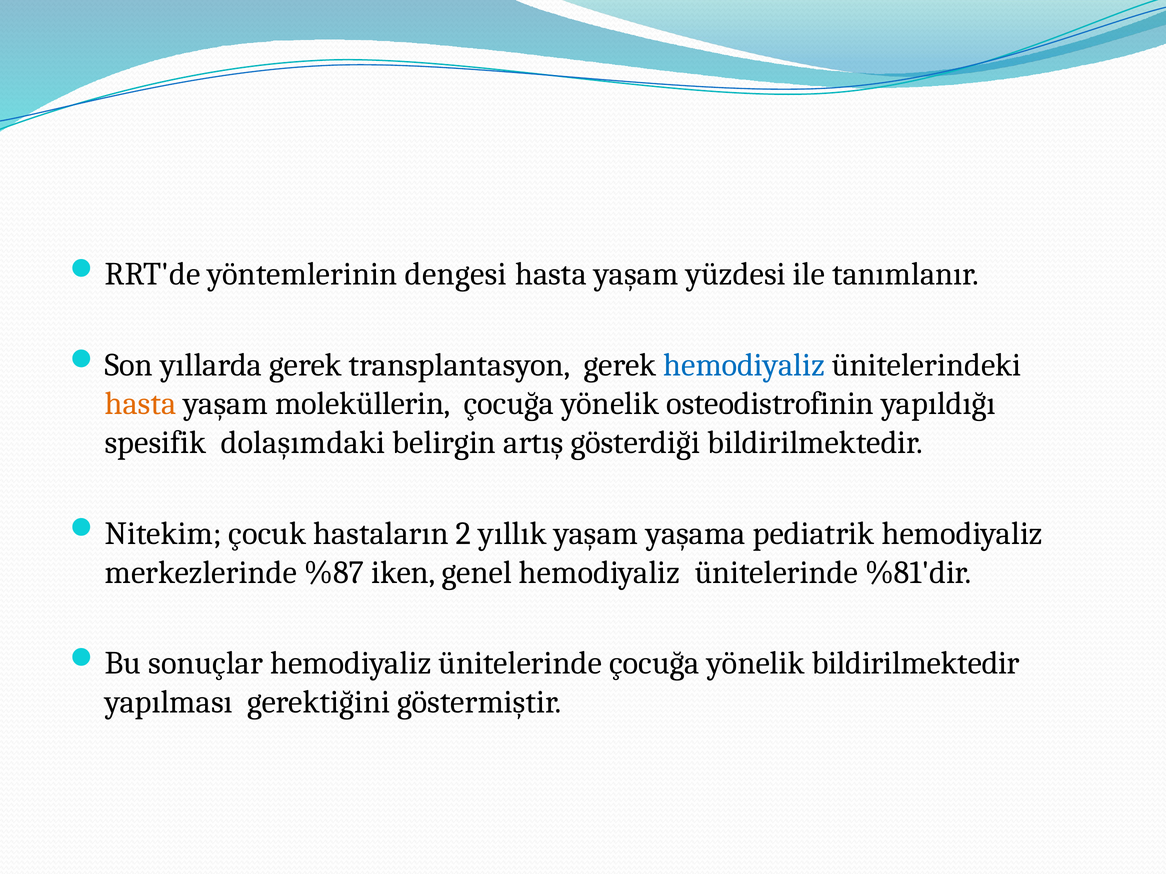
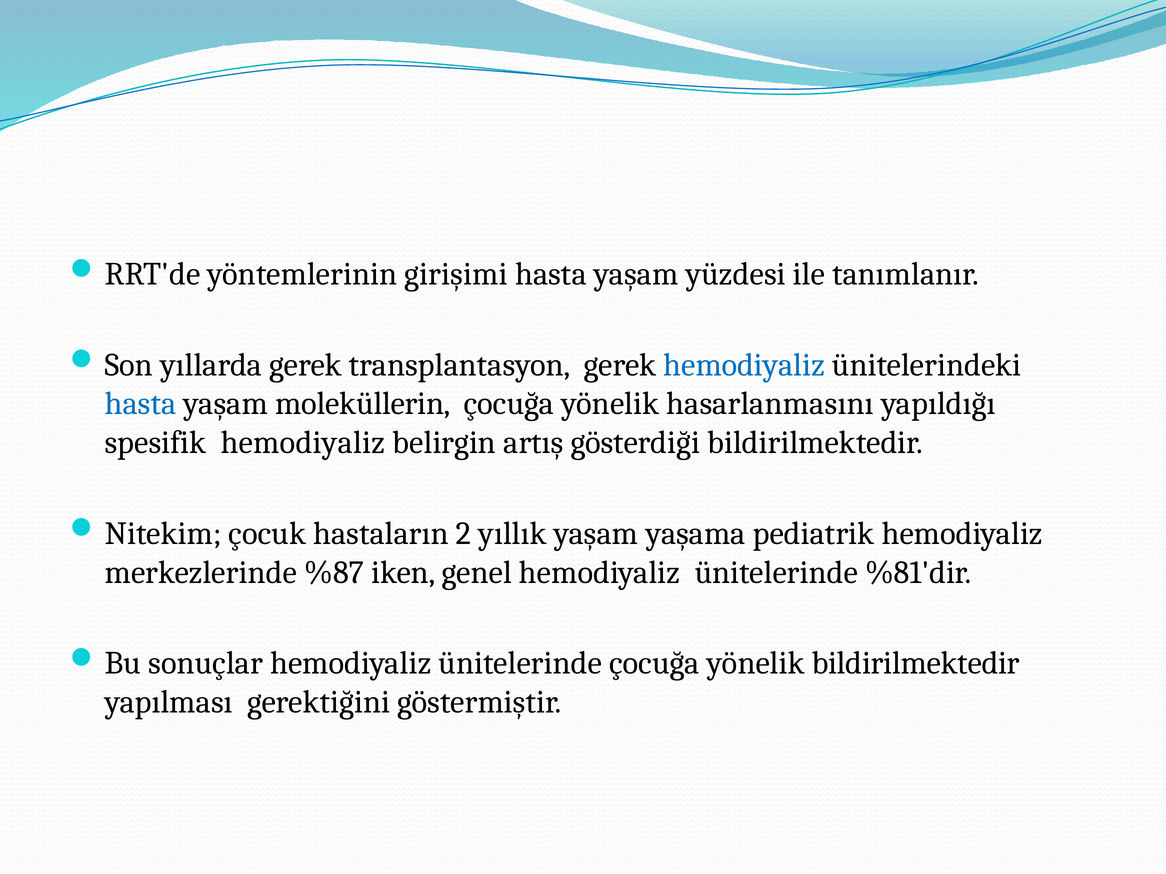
dengesi: dengesi -> girişimi (456, 274)
hasta colour: orange -> blue (141, 404)
osteodistrofinin: osteodistrofinin -> hasarlanmasını (770, 404)
spesifik dolaşımdaki: dolaşımdaki -> hemodiyaliz (303, 443)
